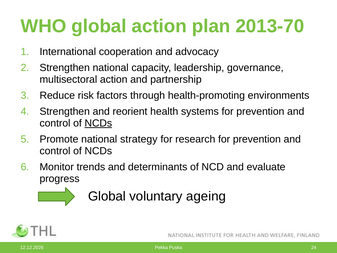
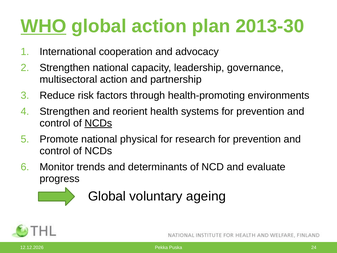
WHO underline: none -> present (43, 26)
2013-70: 2013-70 -> 2013-30 (270, 26)
strategy: strategy -> physical (139, 139)
